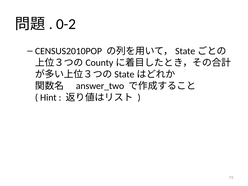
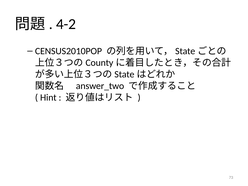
0-2: 0-2 -> 4-2 (66, 24)
